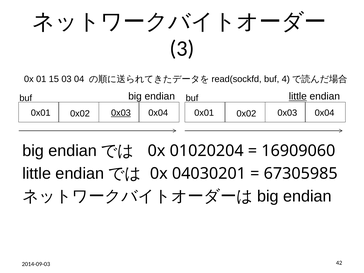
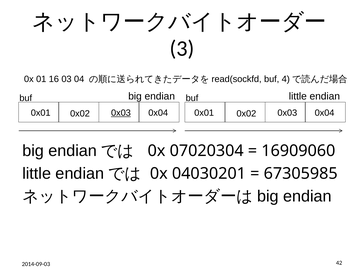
15: 15 -> 16 (54, 79)
little underline: present -> none (298, 96)
01020204: 01020204 -> 07020304 (207, 151)
